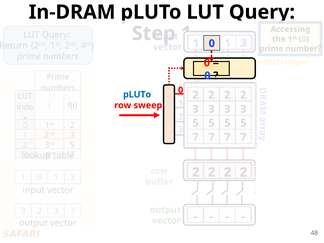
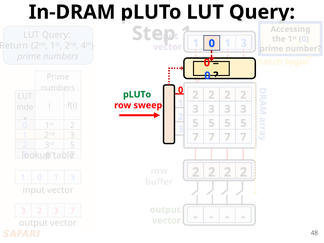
pLUTo colour: blue -> green (137, 94)
